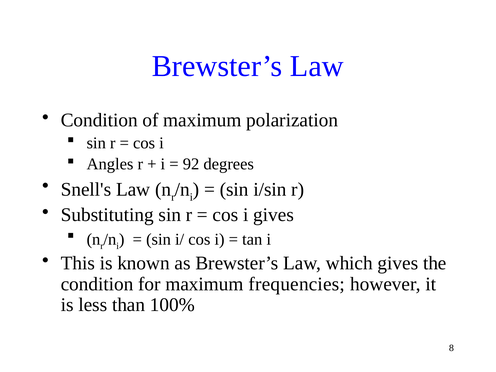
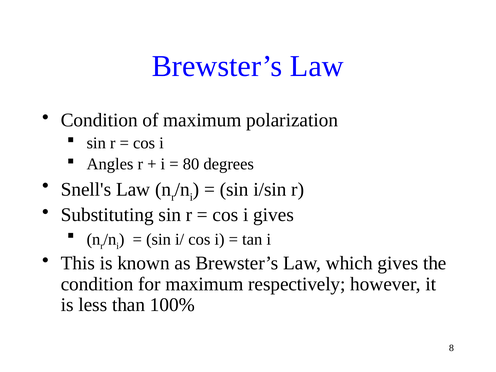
92: 92 -> 80 (191, 164)
frequencies: frequencies -> respectively (297, 284)
